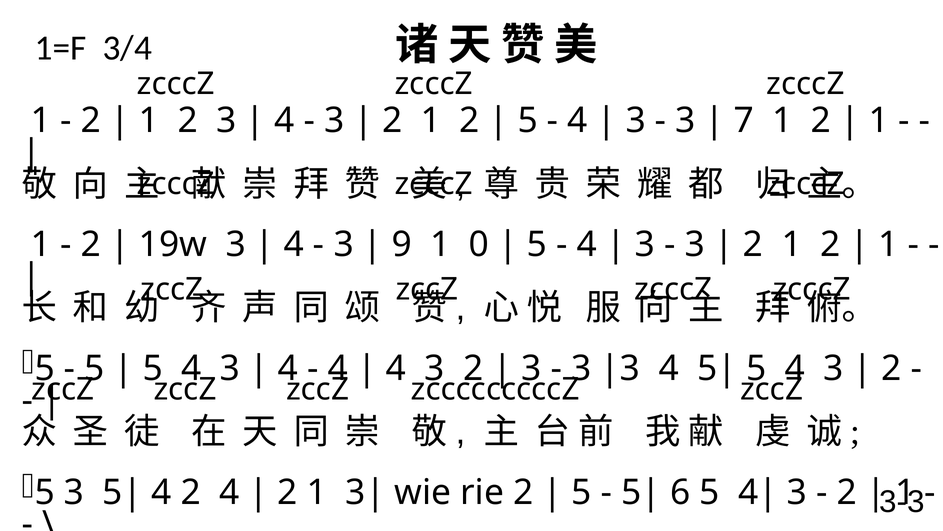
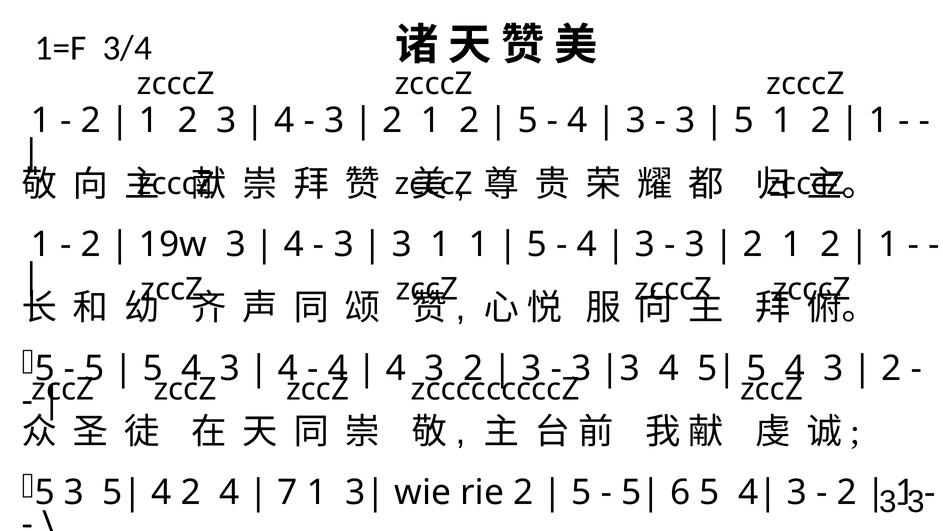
7: 7 -> 5 (744, 121)
9: 9 -> 3 (402, 244)
1 0: 0 -> 1 (479, 244)
2: 2 -> 7 (288, 492)
